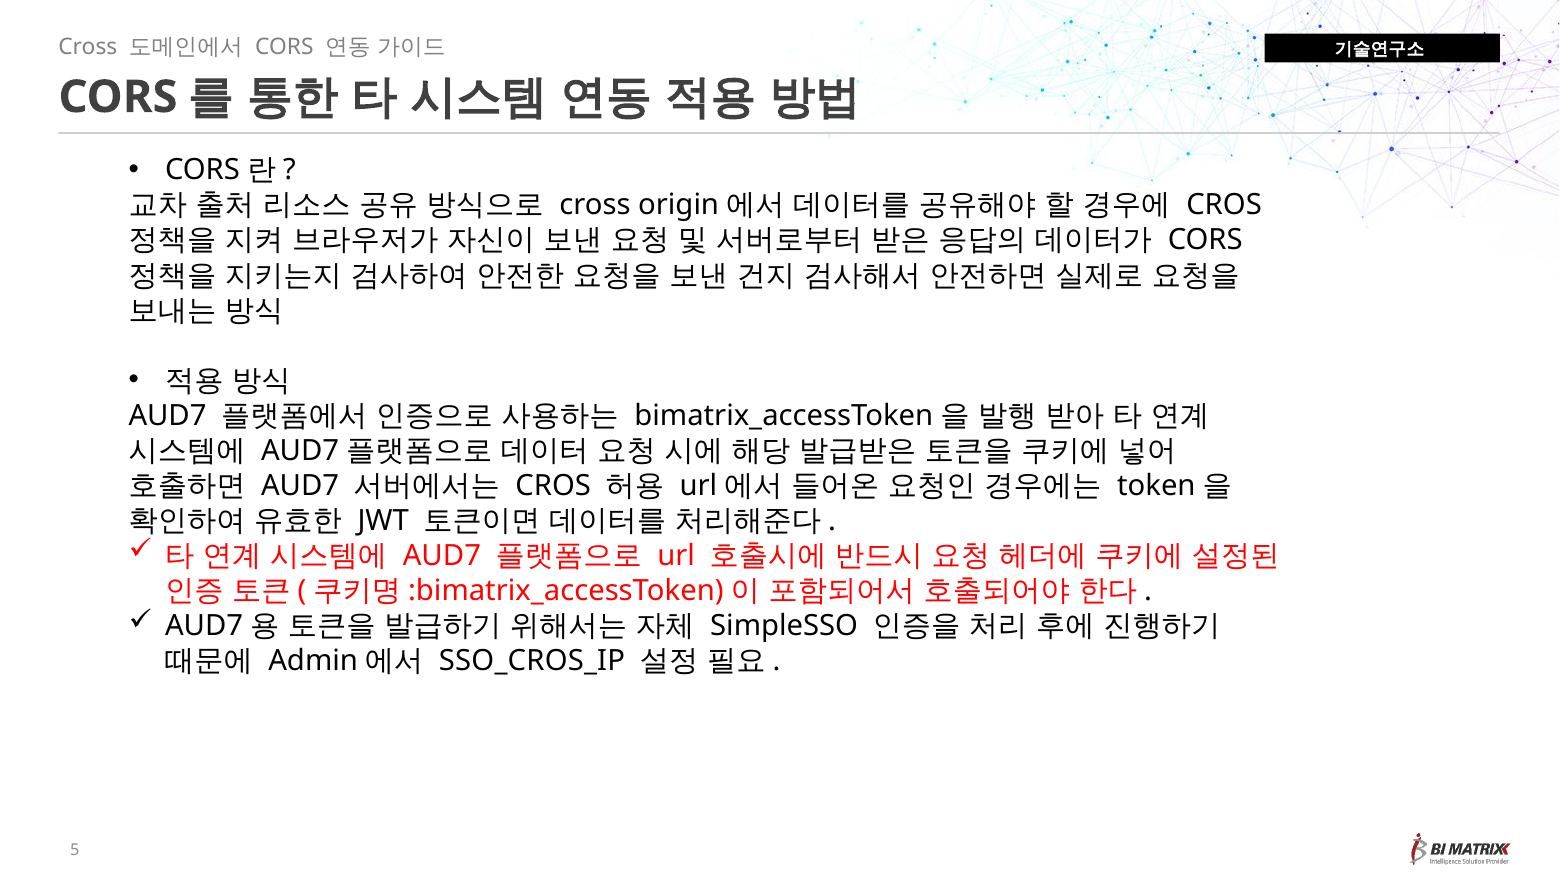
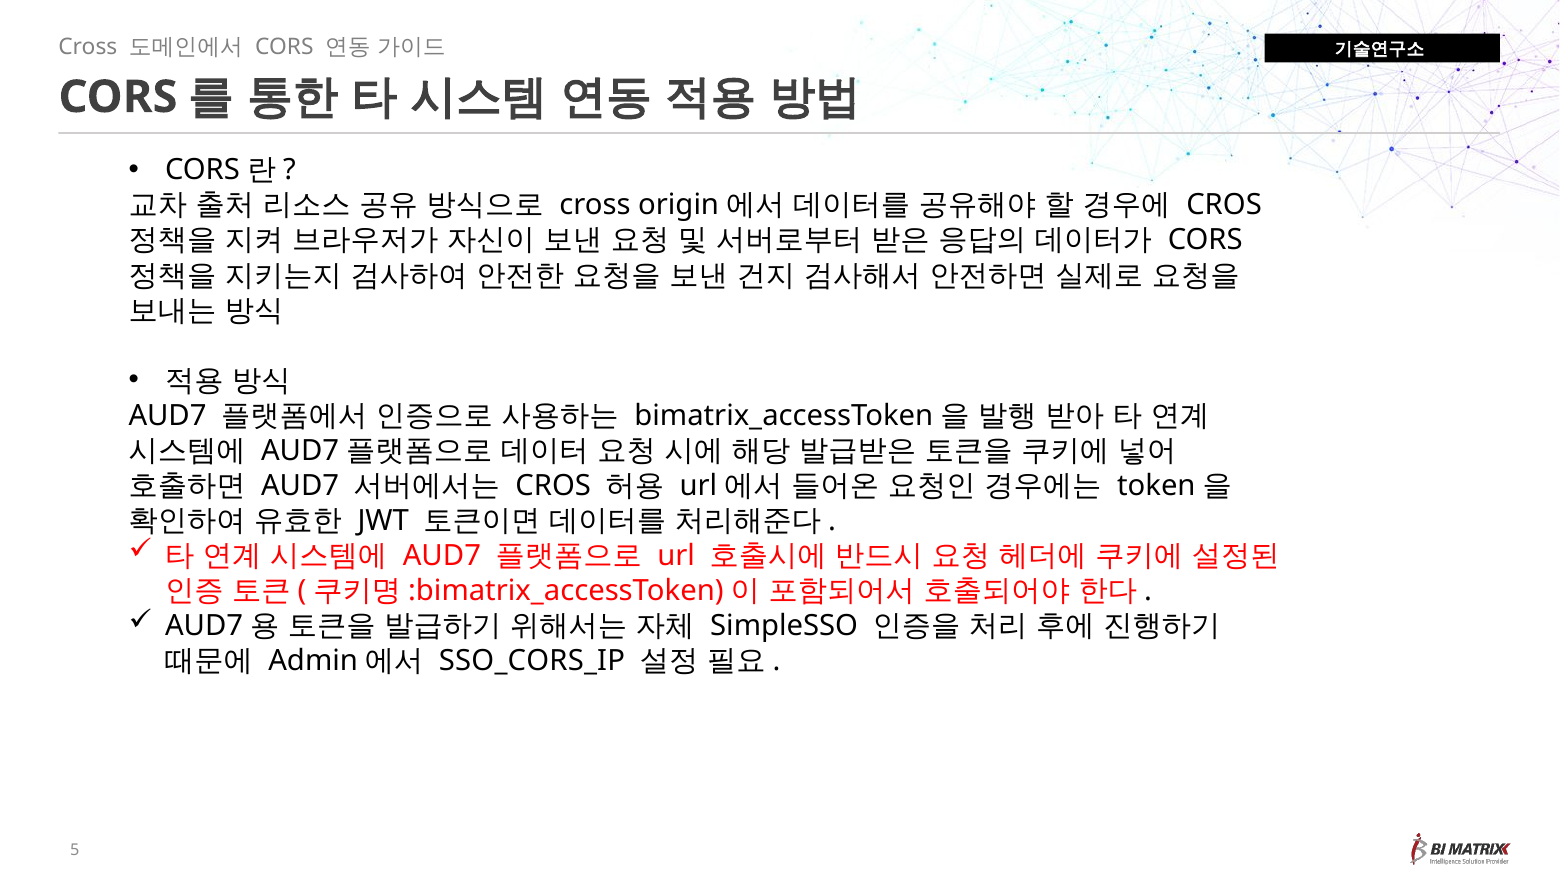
SSO_CROS_IP: SSO_CROS_IP -> SSO_CORS_IP (532, 662)
